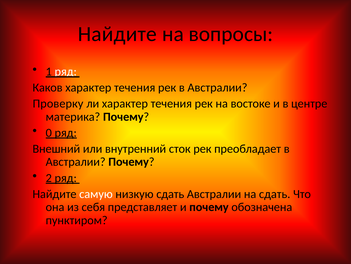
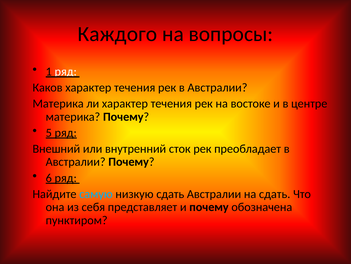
Найдите: Найдите -> Каждого (117, 34)
Проверку: Проверку -> Материка (58, 103)
0: 0 -> 5 (49, 132)
2: 2 -> 6 (49, 177)
самую colour: white -> light blue (96, 193)
